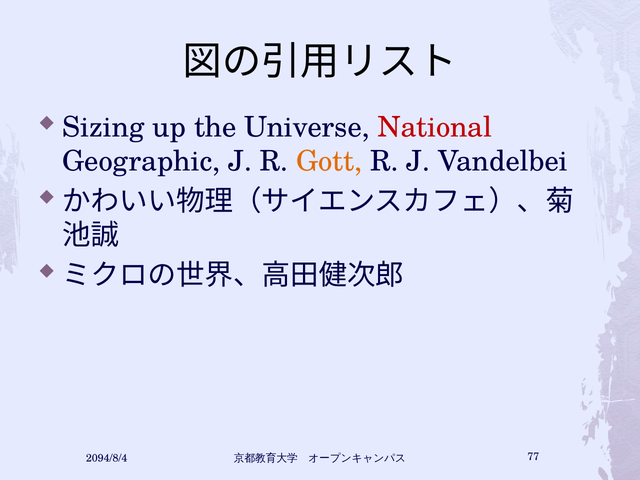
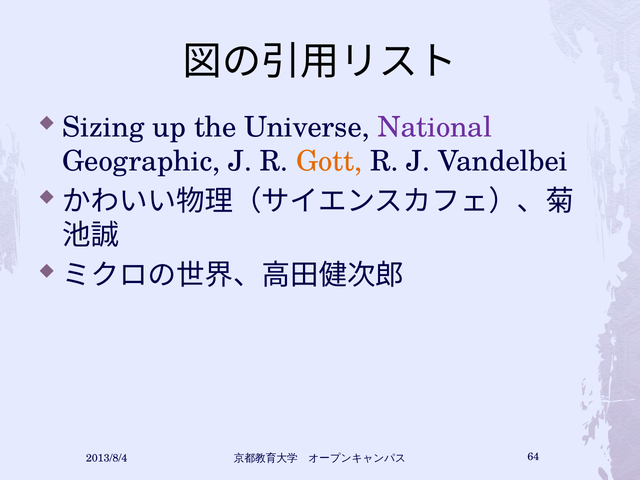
National colour: red -> purple (435, 127)
2094/8/4: 2094/8/4 -> 2013/8/4 (107, 458)
77: 77 -> 64 (533, 457)
